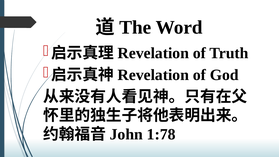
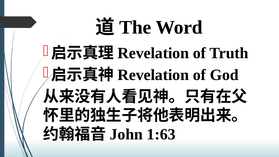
1:78: 1:78 -> 1:63 (161, 134)
